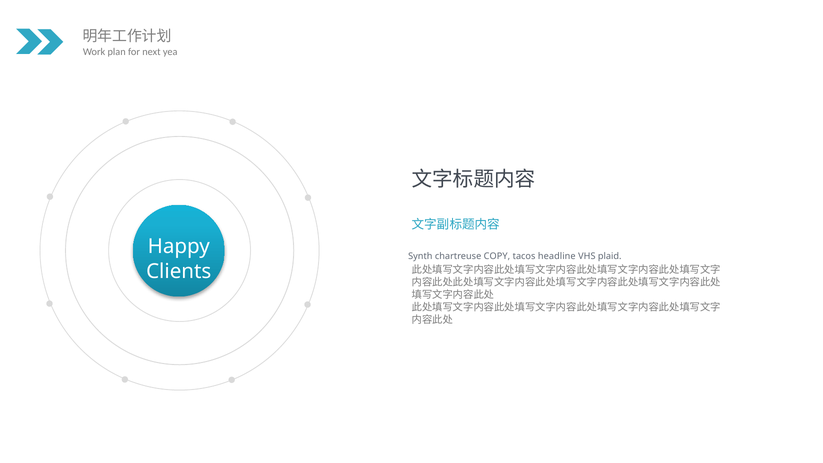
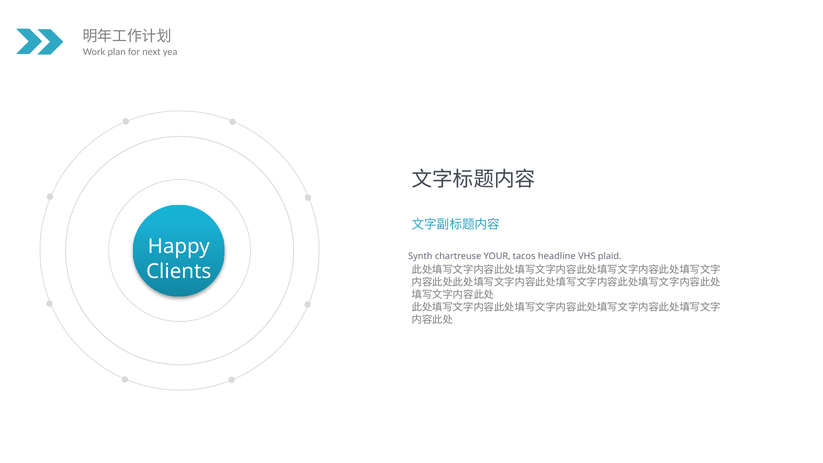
COPY: COPY -> YOUR (497, 256)
